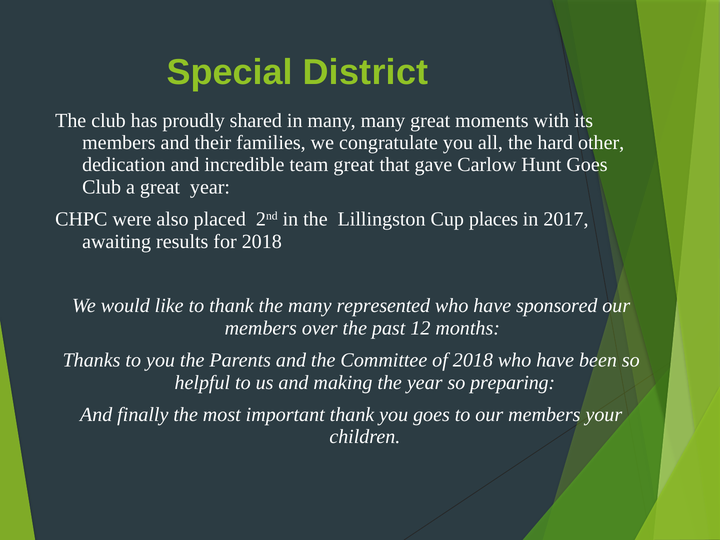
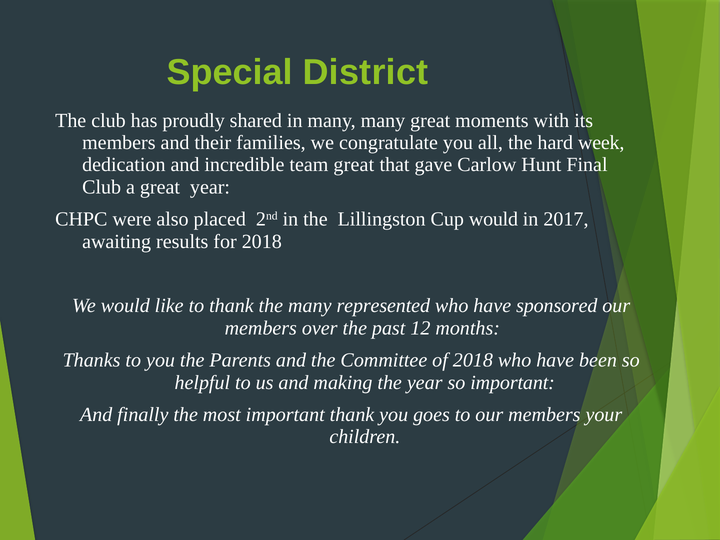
other: other -> week (601, 143)
Hunt Goes: Goes -> Final (587, 165)
Cup places: places -> would (493, 219)
so preparing: preparing -> important (513, 382)
